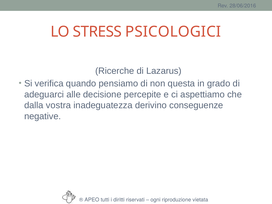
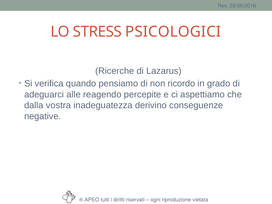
questa: questa -> ricordo (181, 84)
decisione: decisione -> reagendo (102, 94)
